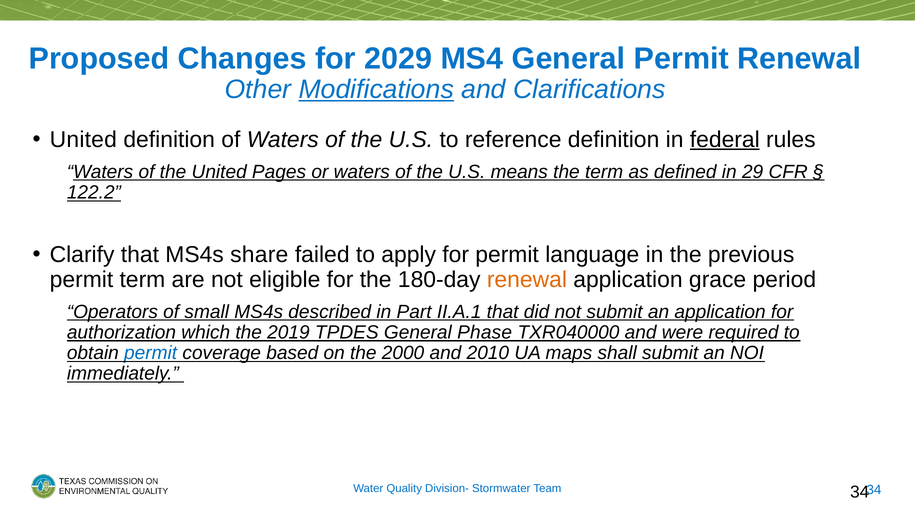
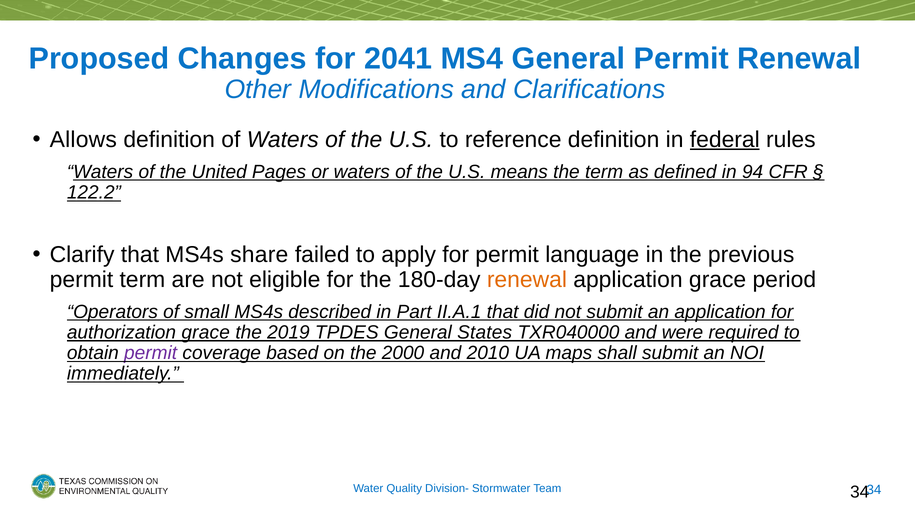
2029: 2029 -> 2041 (398, 58)
Modifications underline: present -> none (376, 89)
United: United -> Allows (83, 139)
29: 29 -> 94 (753, 172)
authorization which: which -> grace (206, 332)
Phase: Phase -> States (485, 332)
permit colour: blue -> purple (151, 353)
